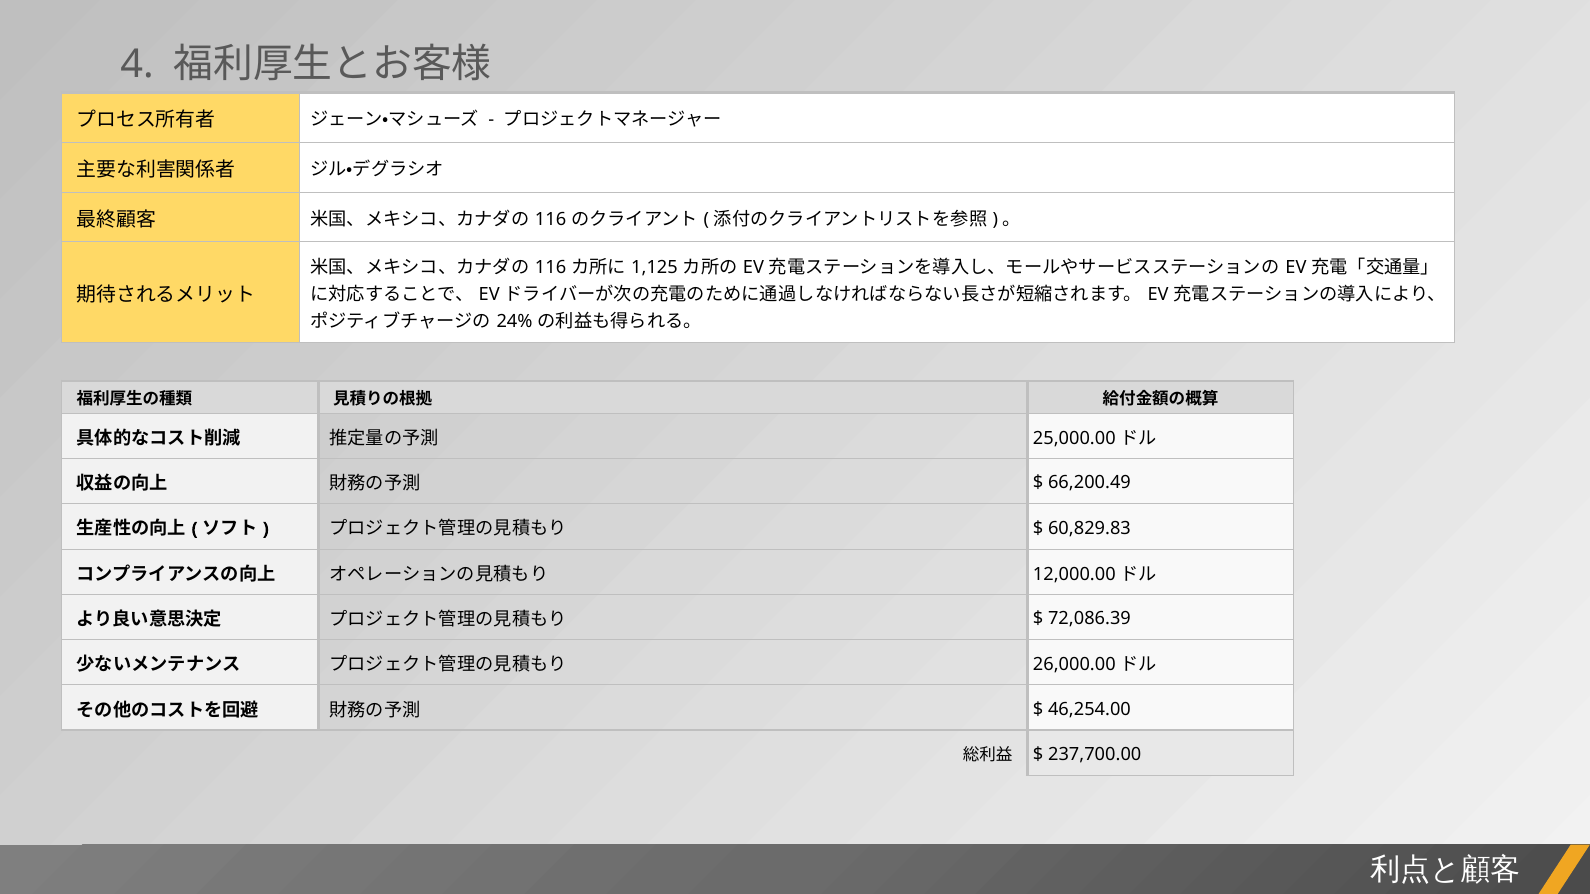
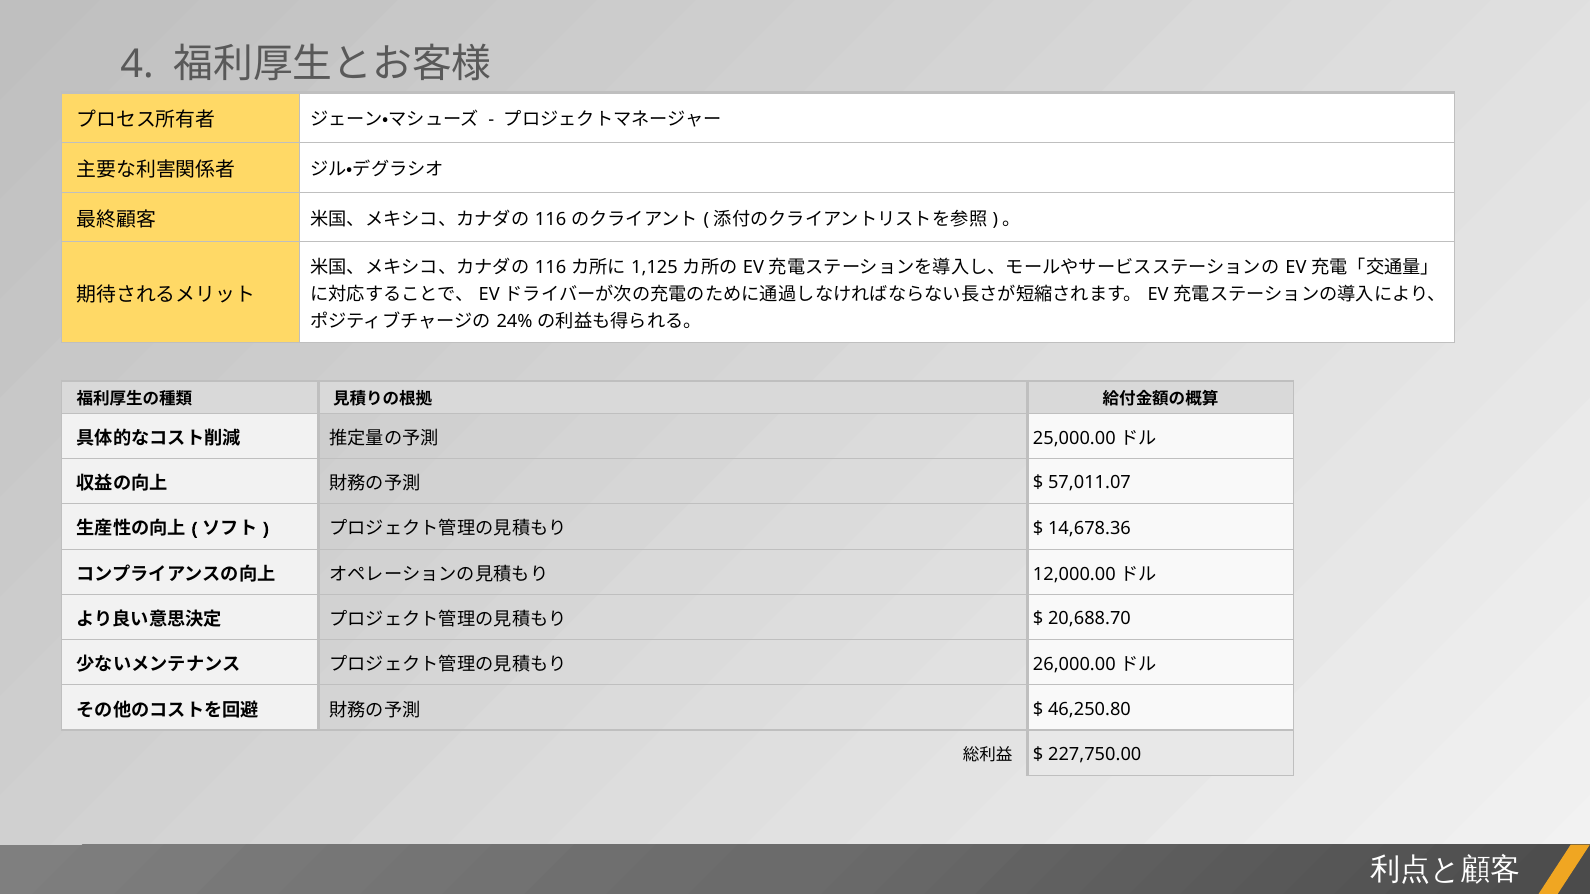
66,200.49: 66,200.49 -> 57,011.07 (1089, 483)
60,829.83: 60,829.83 -> 14,678.36 (1089, 528)
72,086.39: 72,086.39 -> 20,688.70 (1089, 619)
46,254.00: 46,254.00 -> 46,250.80 (1089, 709)
237,700.00: 237,700.00 -> 227,750.00 (1095, 755)
